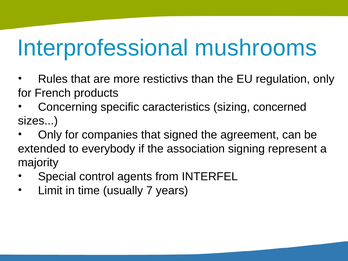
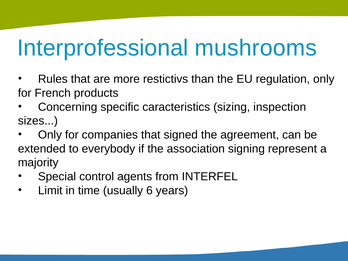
concerned: concerned -> inspection (280, 107)
7: 7 -> 6 (149, 190)
